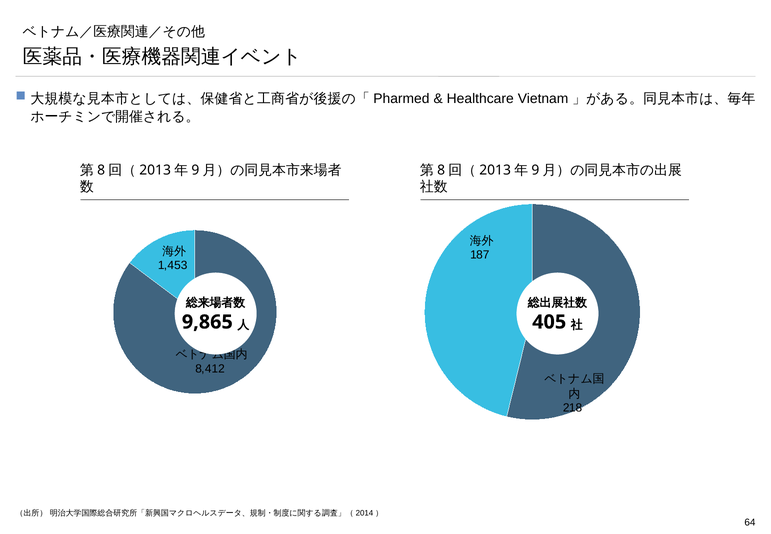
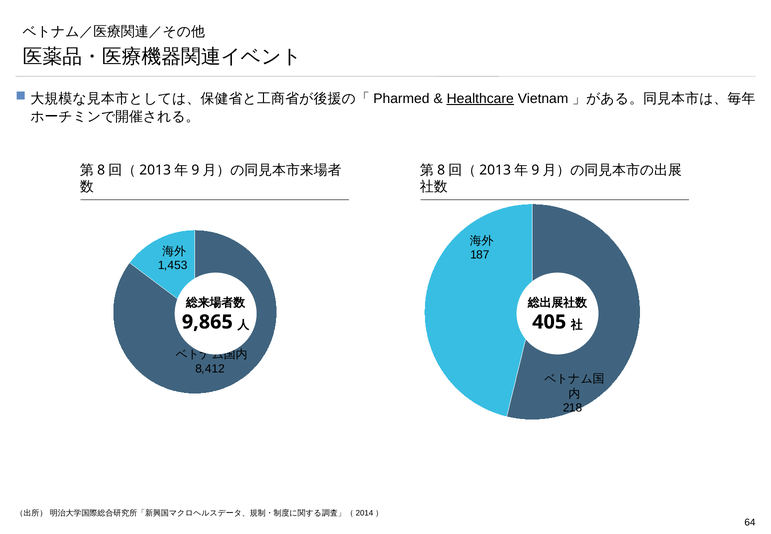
Healthcare underline: none -> present (480, 98)
